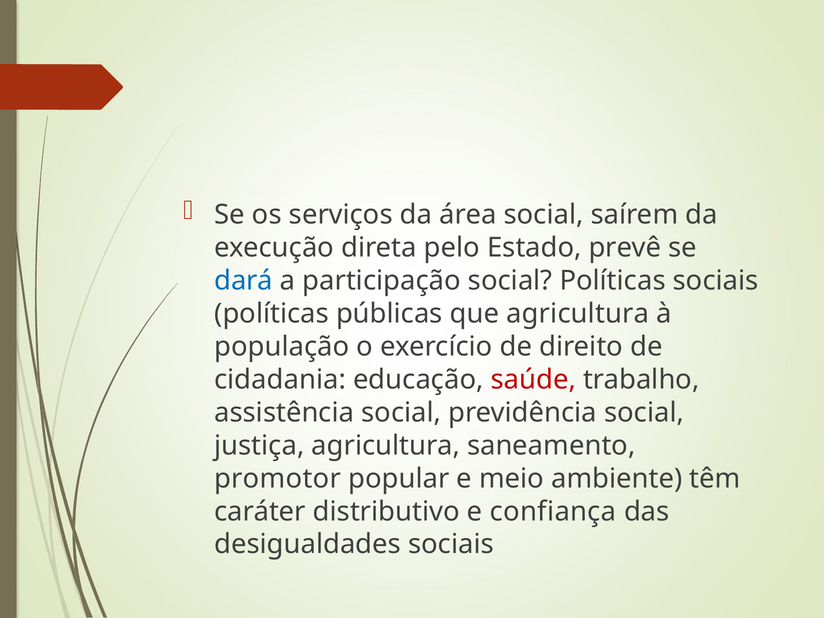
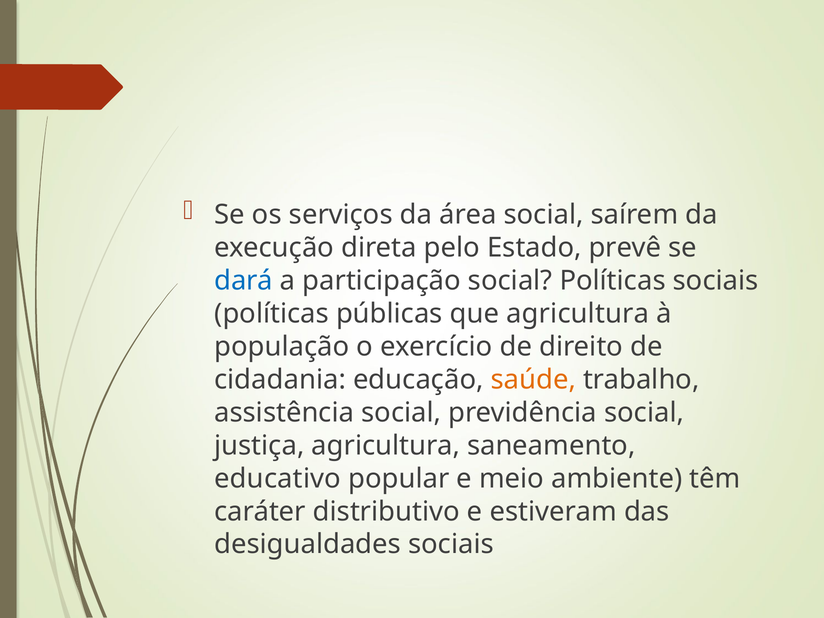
saúde colour: red -> orange (533, 380)
promotor: promotor -> educativo (278, 478)
confiança: confiança -> estiveram (553, 511)
